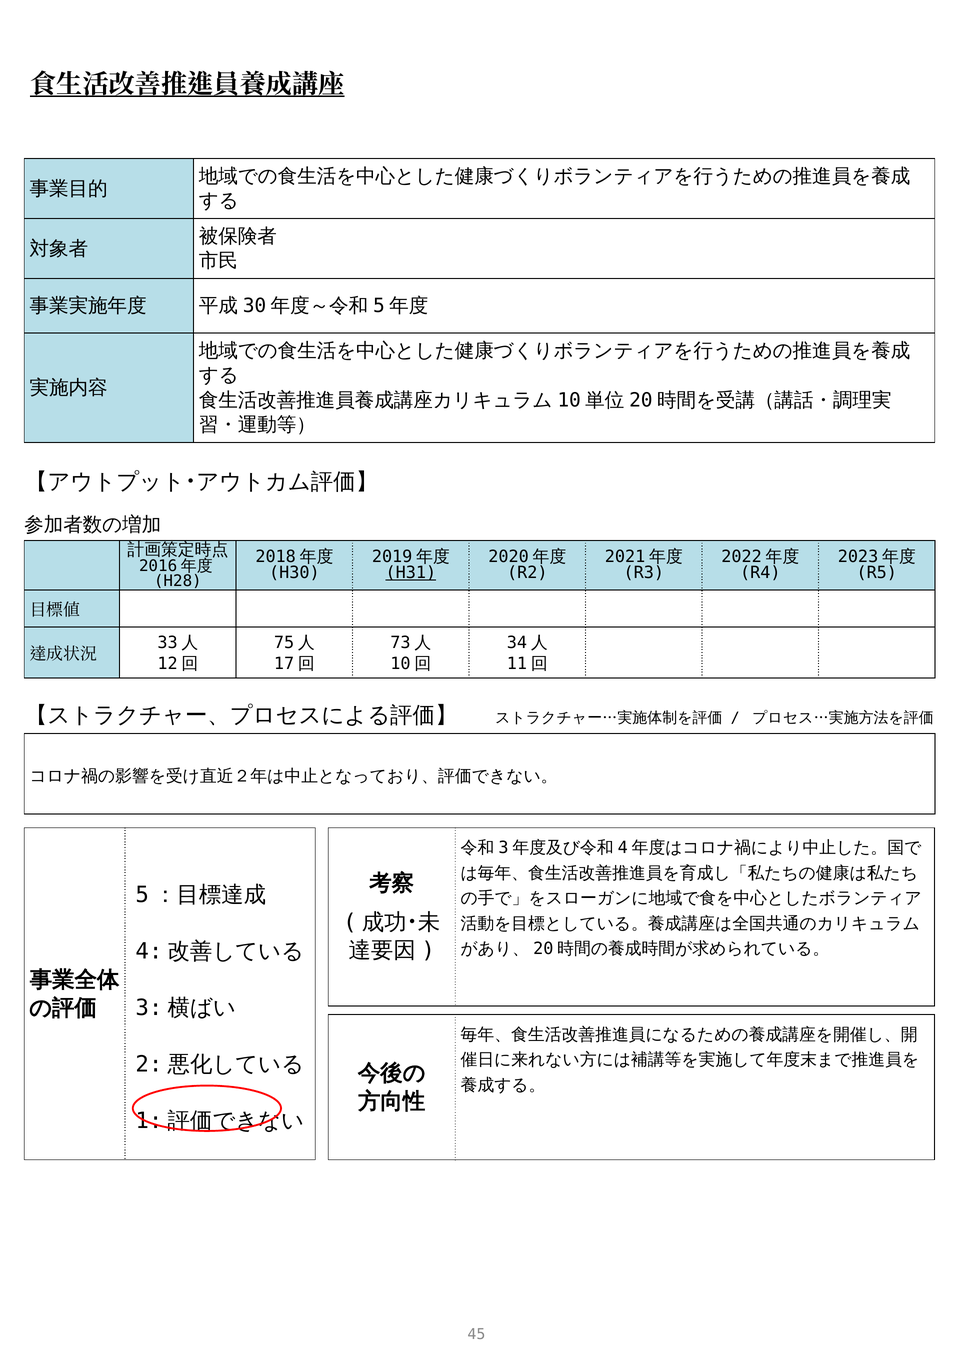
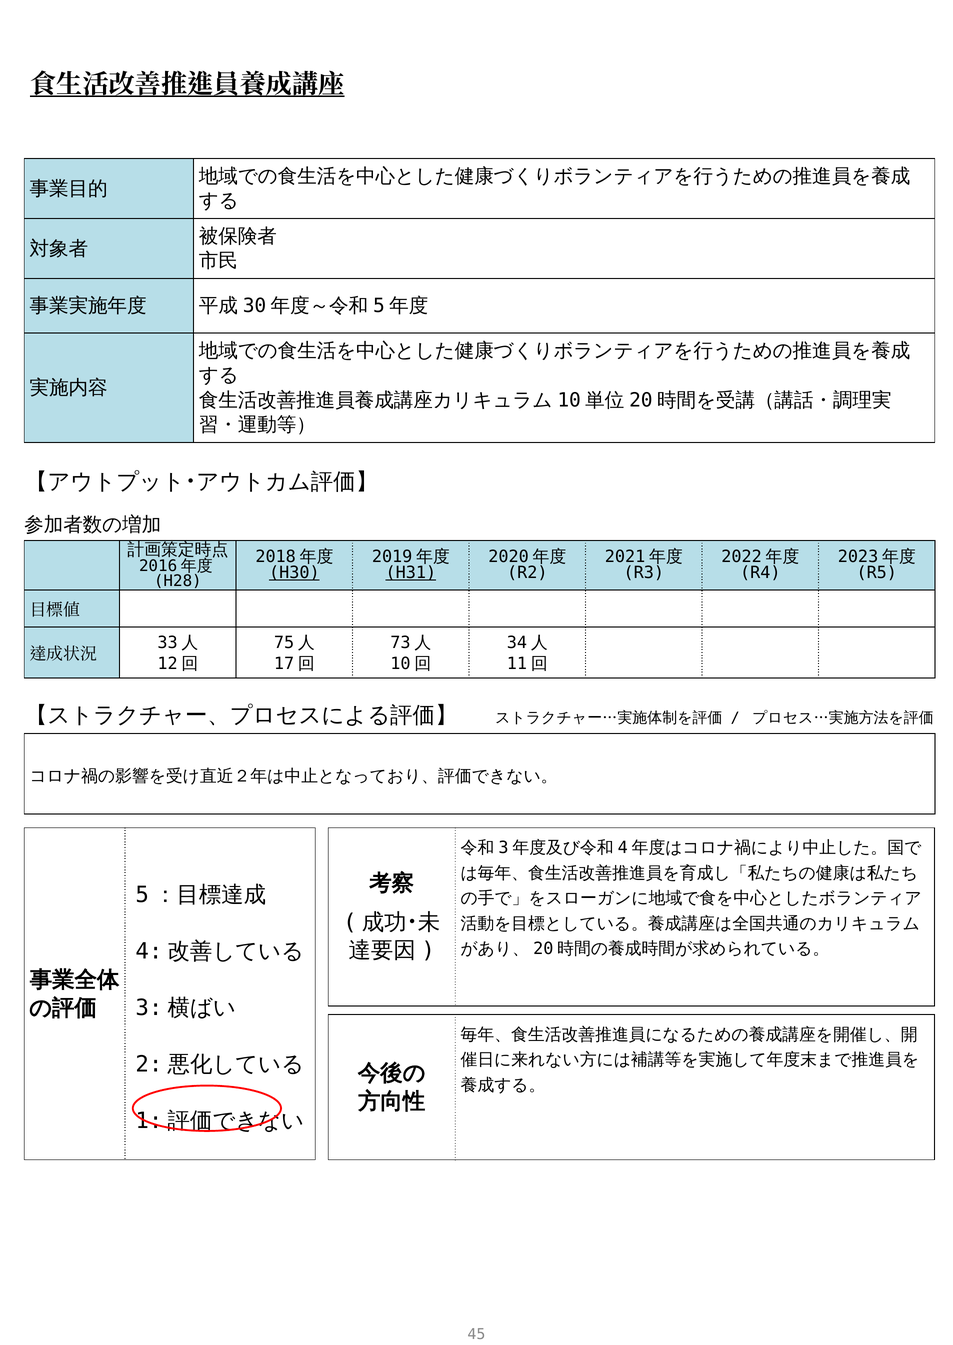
H30 underline: none -> present (294, 573)
